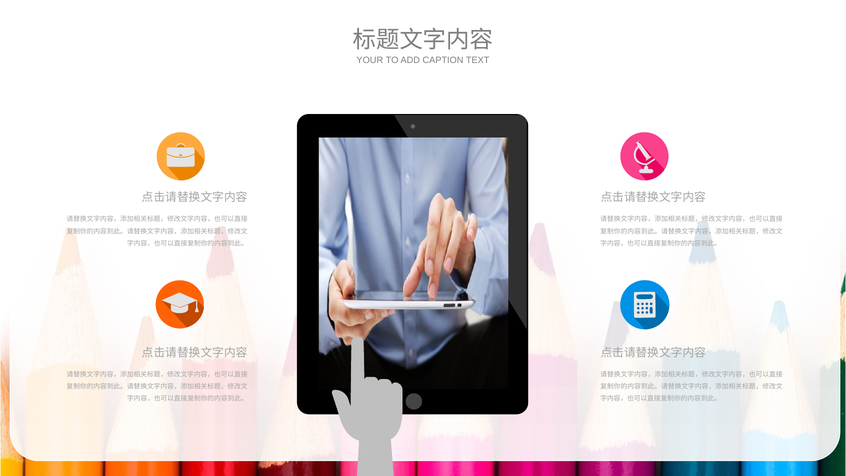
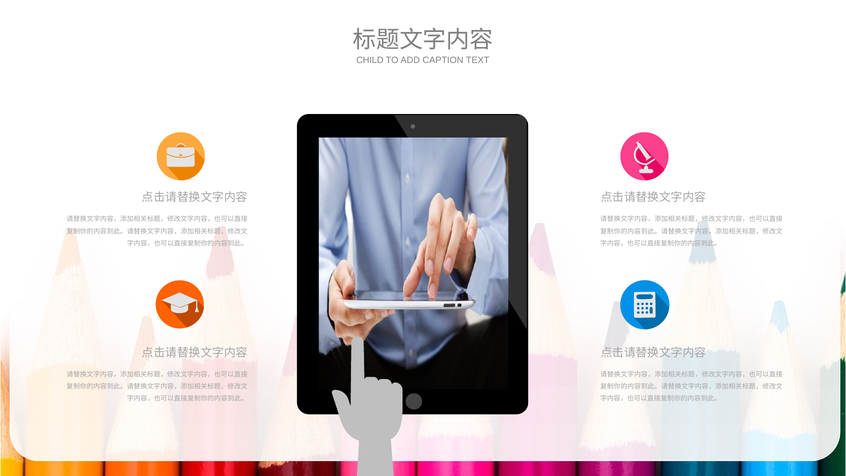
YOUR: YOUR -> CHILD (370, 60)
